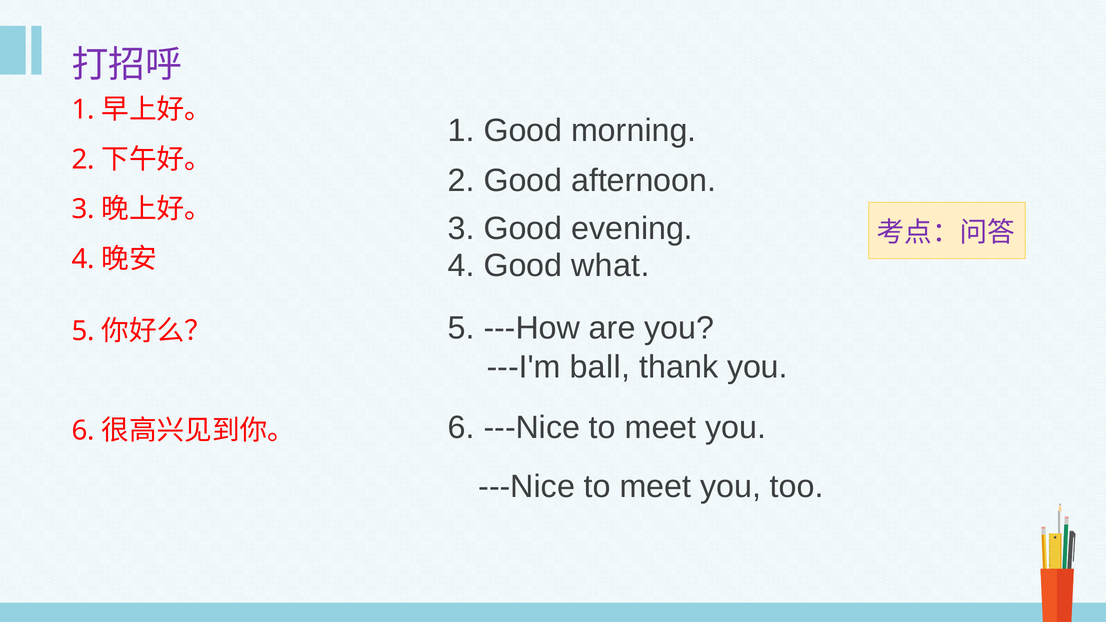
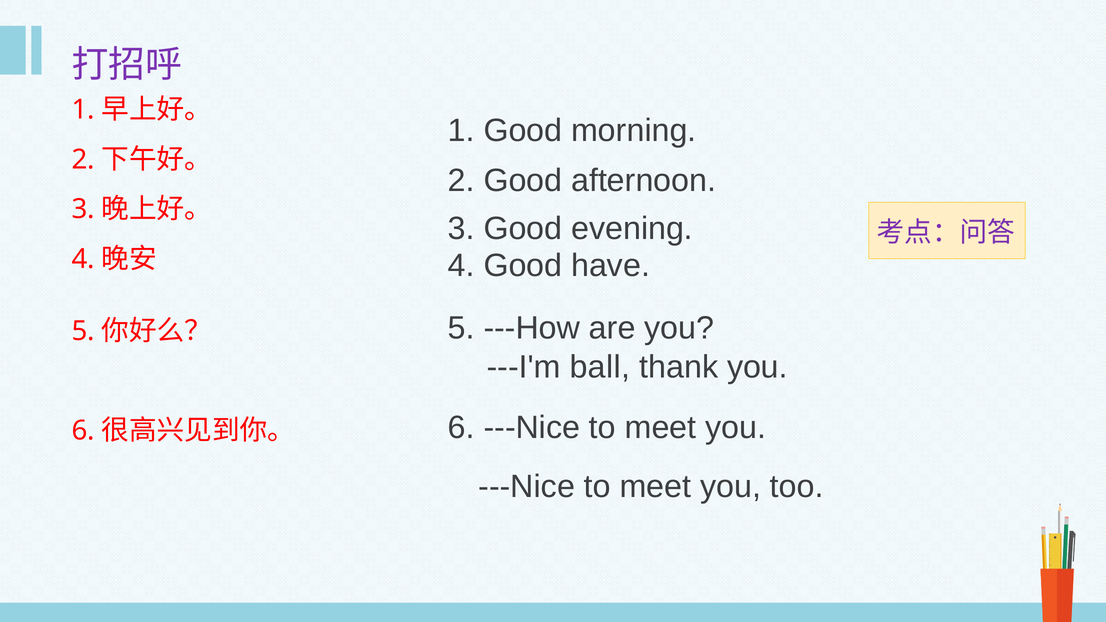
what: what -> have (611, 266)
